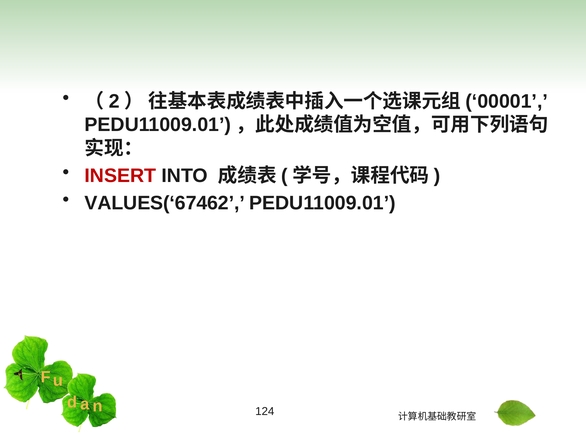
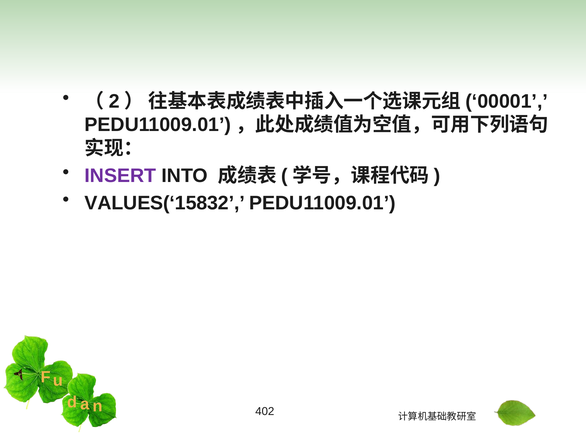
INSERT colour: red -> purple (120, 175)
VALUES(‘67462: VALUES(‘67462 -> VALUES(‘15832 (165, 203)
124: 124 -> 402 (265, 411)
